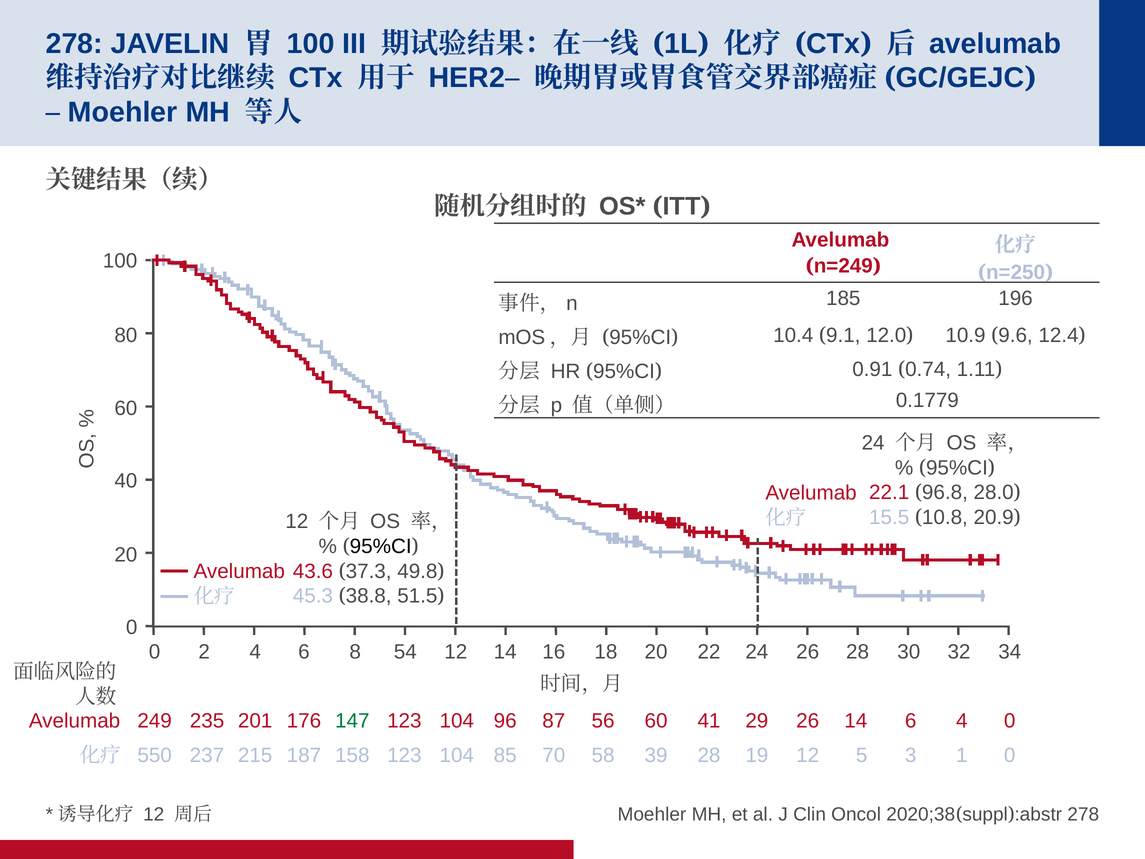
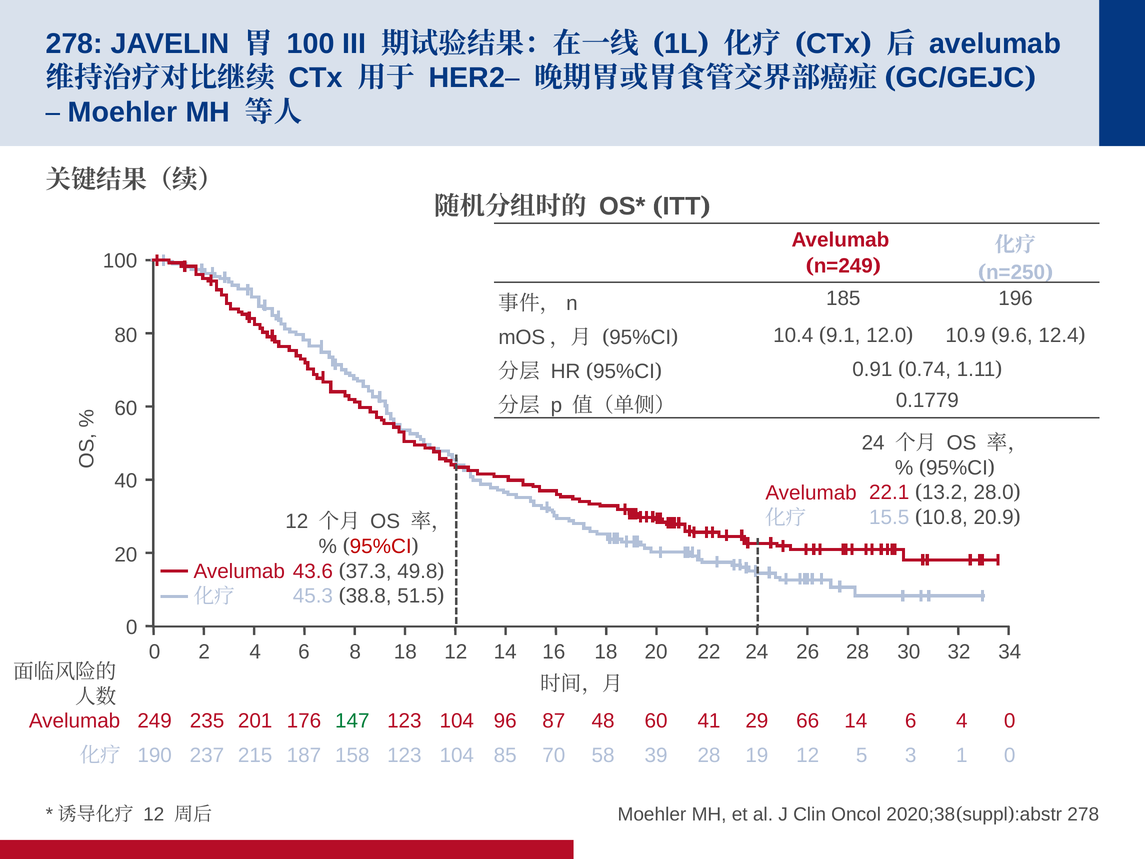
96.8: 96.8 -> 13.2 (945, 492)
95%CI colour: black -> red (381, 546)
8 54: 54 -> 18 (405, 652)
56: 56 -> 48 (603, 721)
29 26: 26 -> 66 (808, 721)
550: 550 -> 190 (155, 755)
